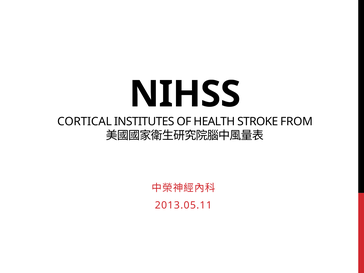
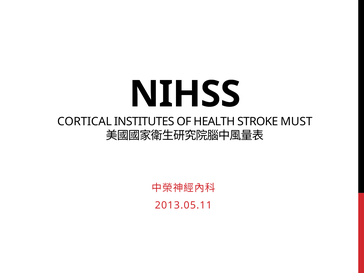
FROM: FROM -> MUST (296, 122)
